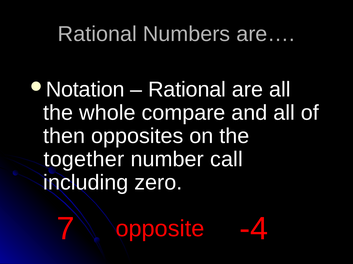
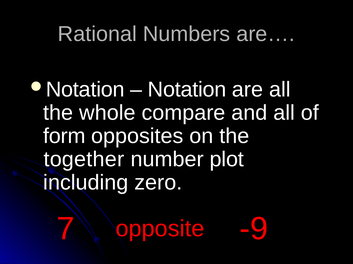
Rational: Rational -> Notation (187, 90)
then: then -> form (64, 136)
call: call -> plot (227, 160)
-4: -4 -> -9 (254, 229)
